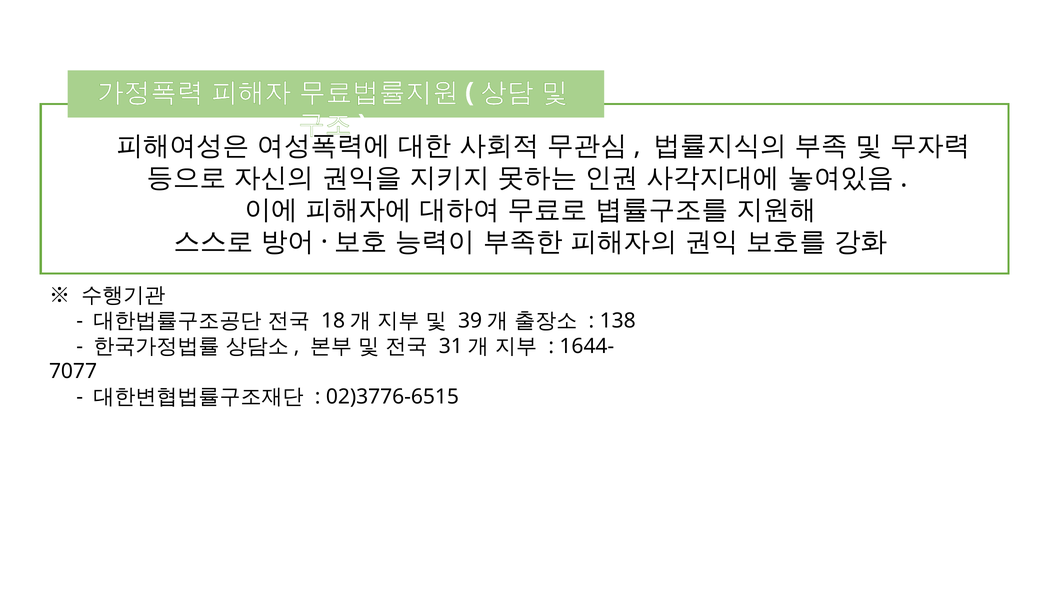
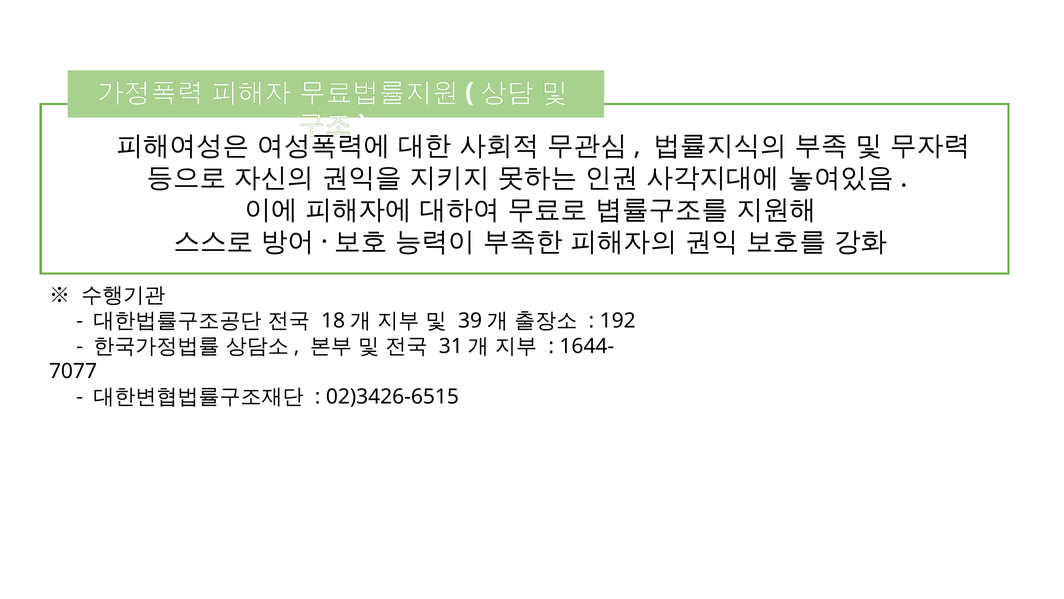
138: 138 -> 192 (618, 321)
02)3776-6515: 02)3776-6515 -> 02)3426-6515 (392, 396)
